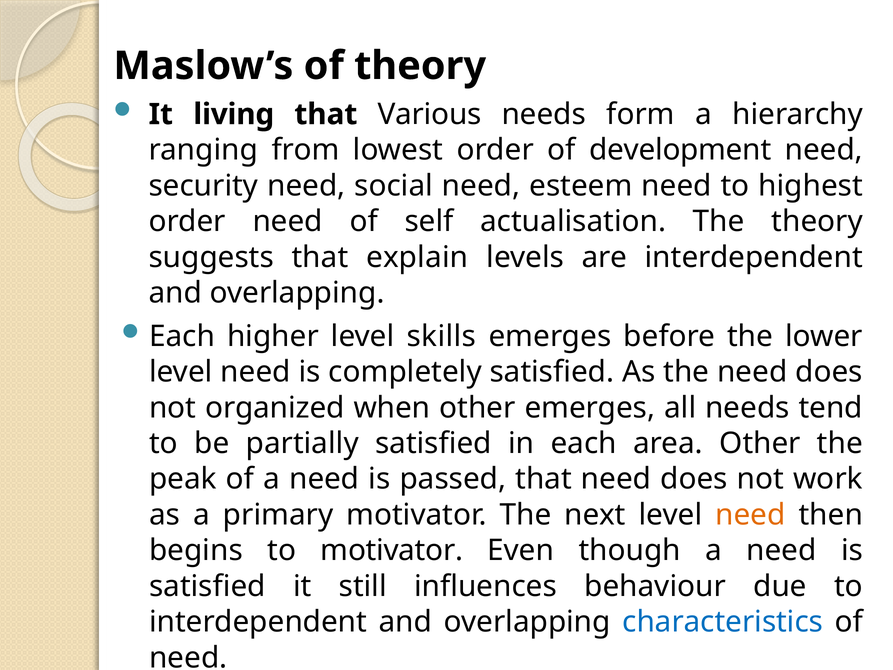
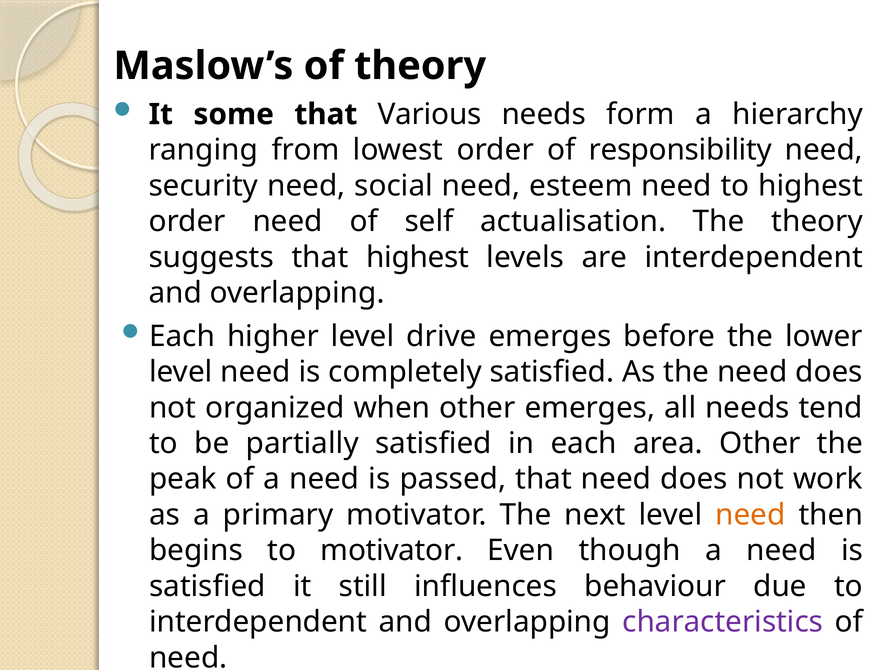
living: living -> some (234, 114)
development: development -> responsibility (680, 150)
that explain: explain -> highest (417, 257)
skills: skills -> drive (442, 336)
characteristics colour: blue -> purple (723, 622)
